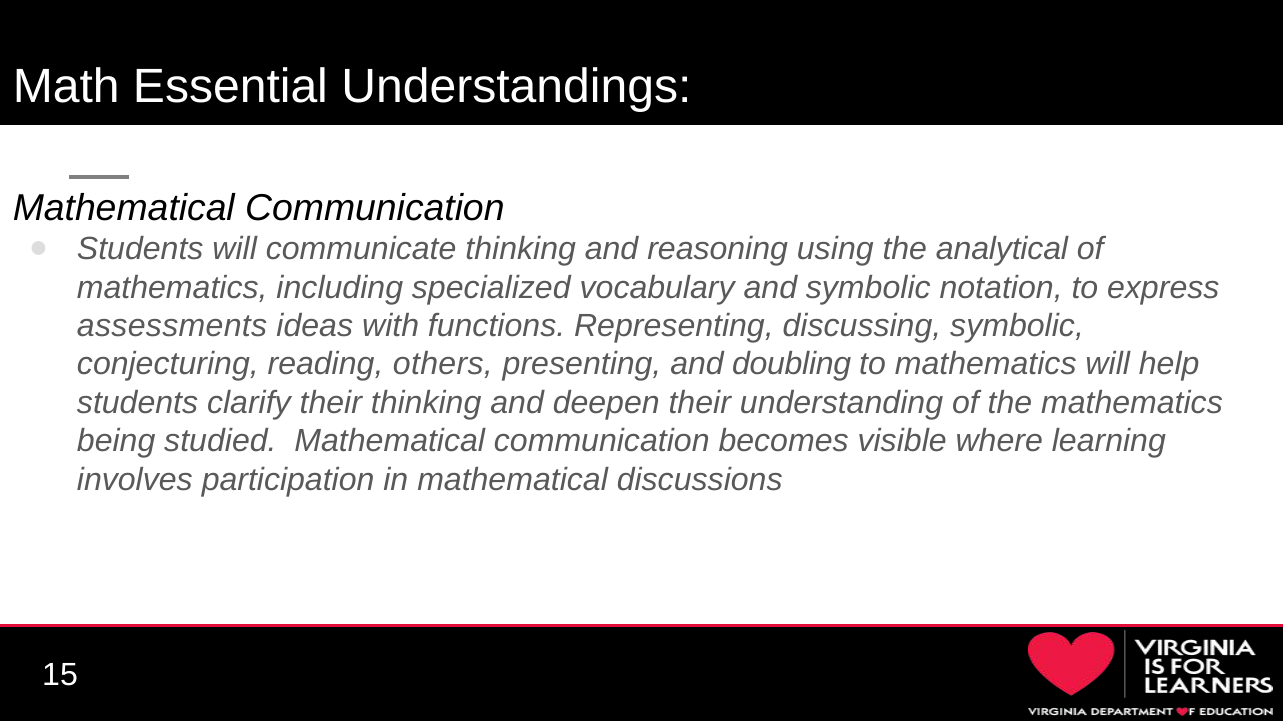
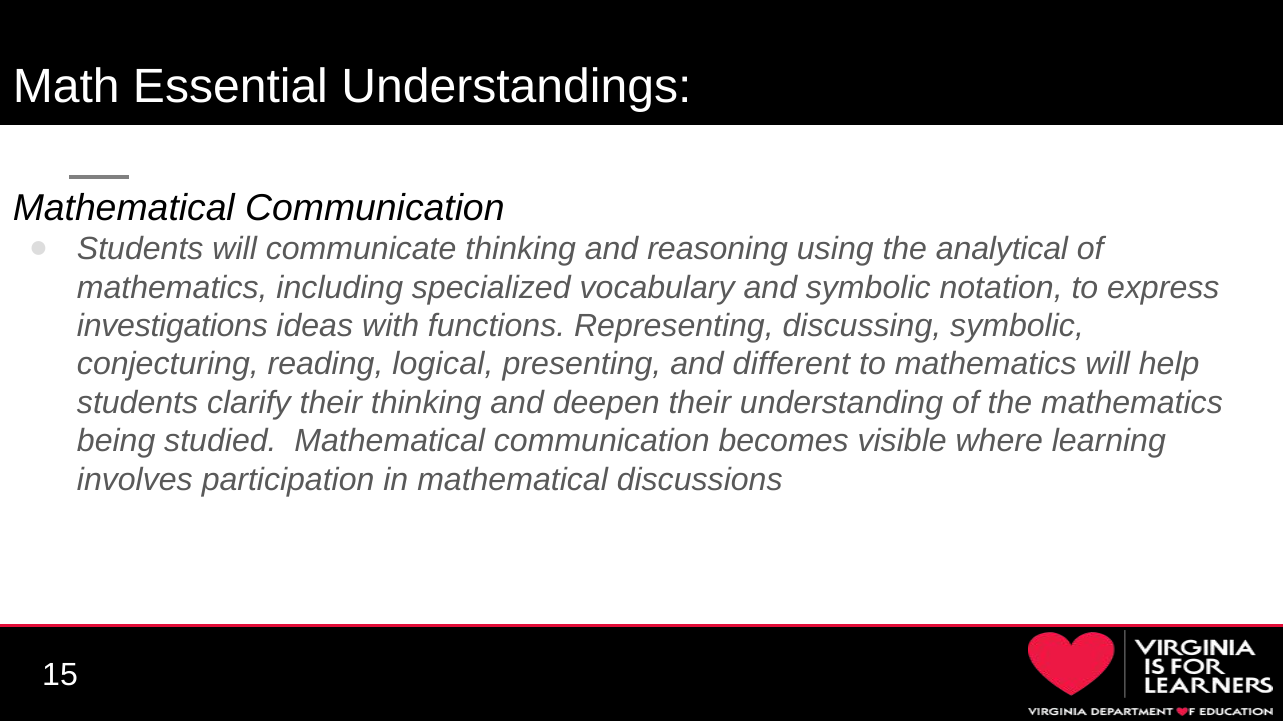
assessments: assessments -> investigations (172, 326)
others: others -> logical (443, 365)
doubling: doubling -> different (791, 365)
